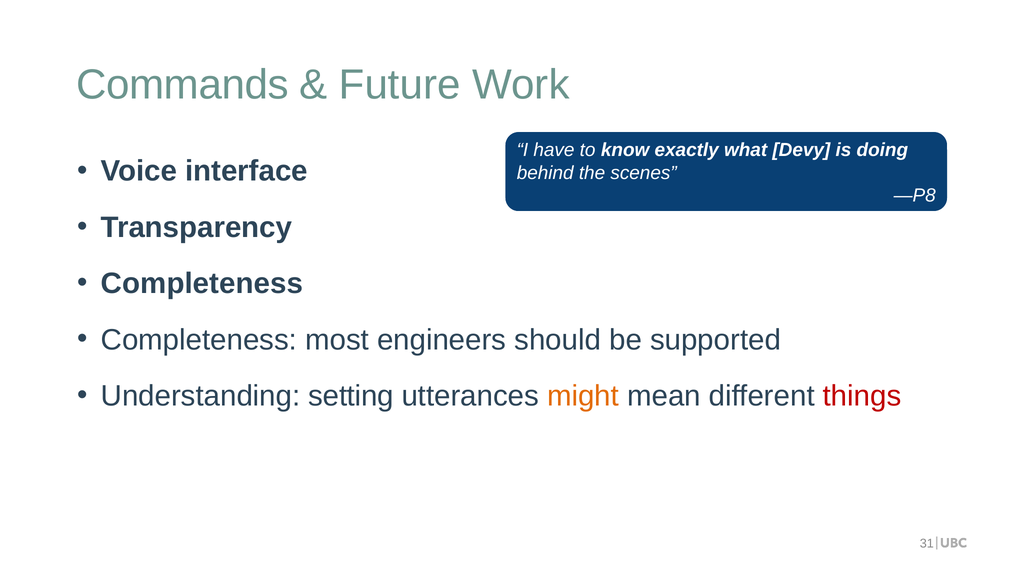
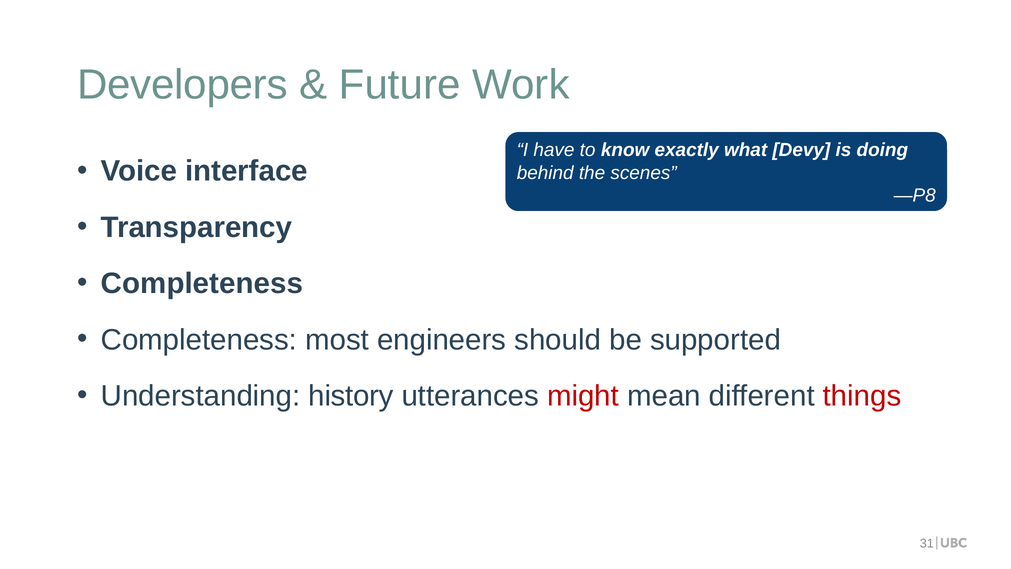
Commands: Commands -> Developers (182, 85)
setting: setting -> history (351, 396)
might colour: orange -> red (583, 396)
